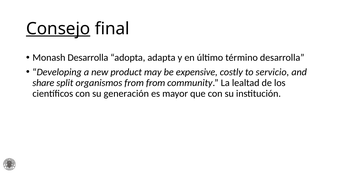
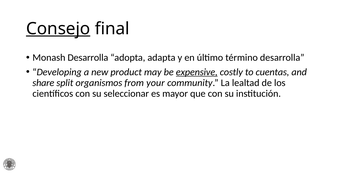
expensive underline: none -> present (197, 72)
servicio: servicio -> cuentas (272, 72)
from from: from -> your (155, 83)
generación: generación -> seleccionar (126, 94)
